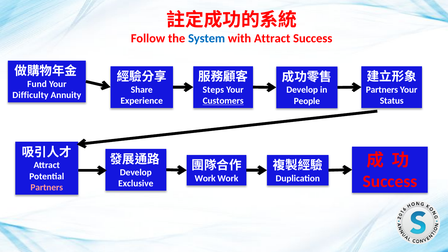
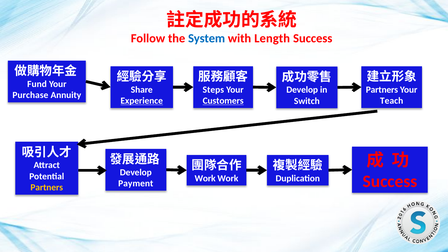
with Attract: Attract -> Length (272, 38)
Difficulty: Difficulty -> Purchase (30, 95)
Experience underline: none -> present (142, 101)
Status: Status -> Teach (392, 101)
People: People -> Switch (307, 101)
Exclusive: Exclusive -> Payment (136, 183)
Partners colour: pink -> yellow (47, 187)
